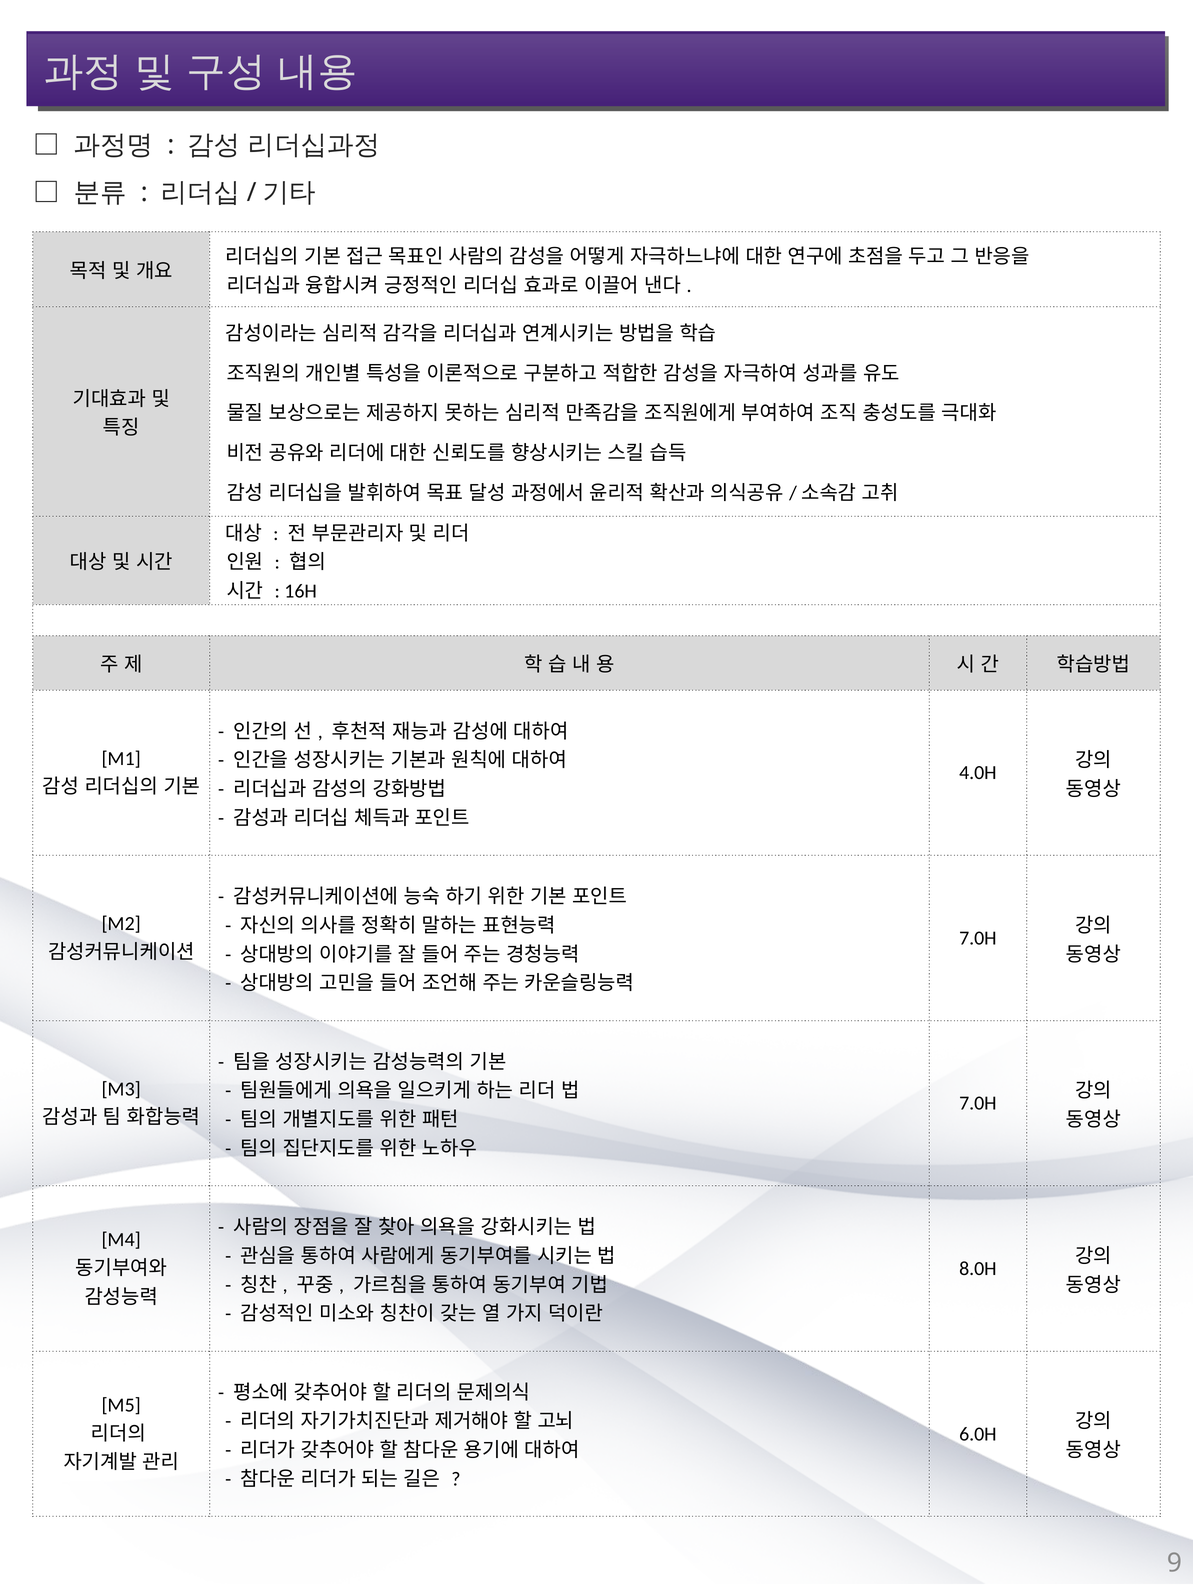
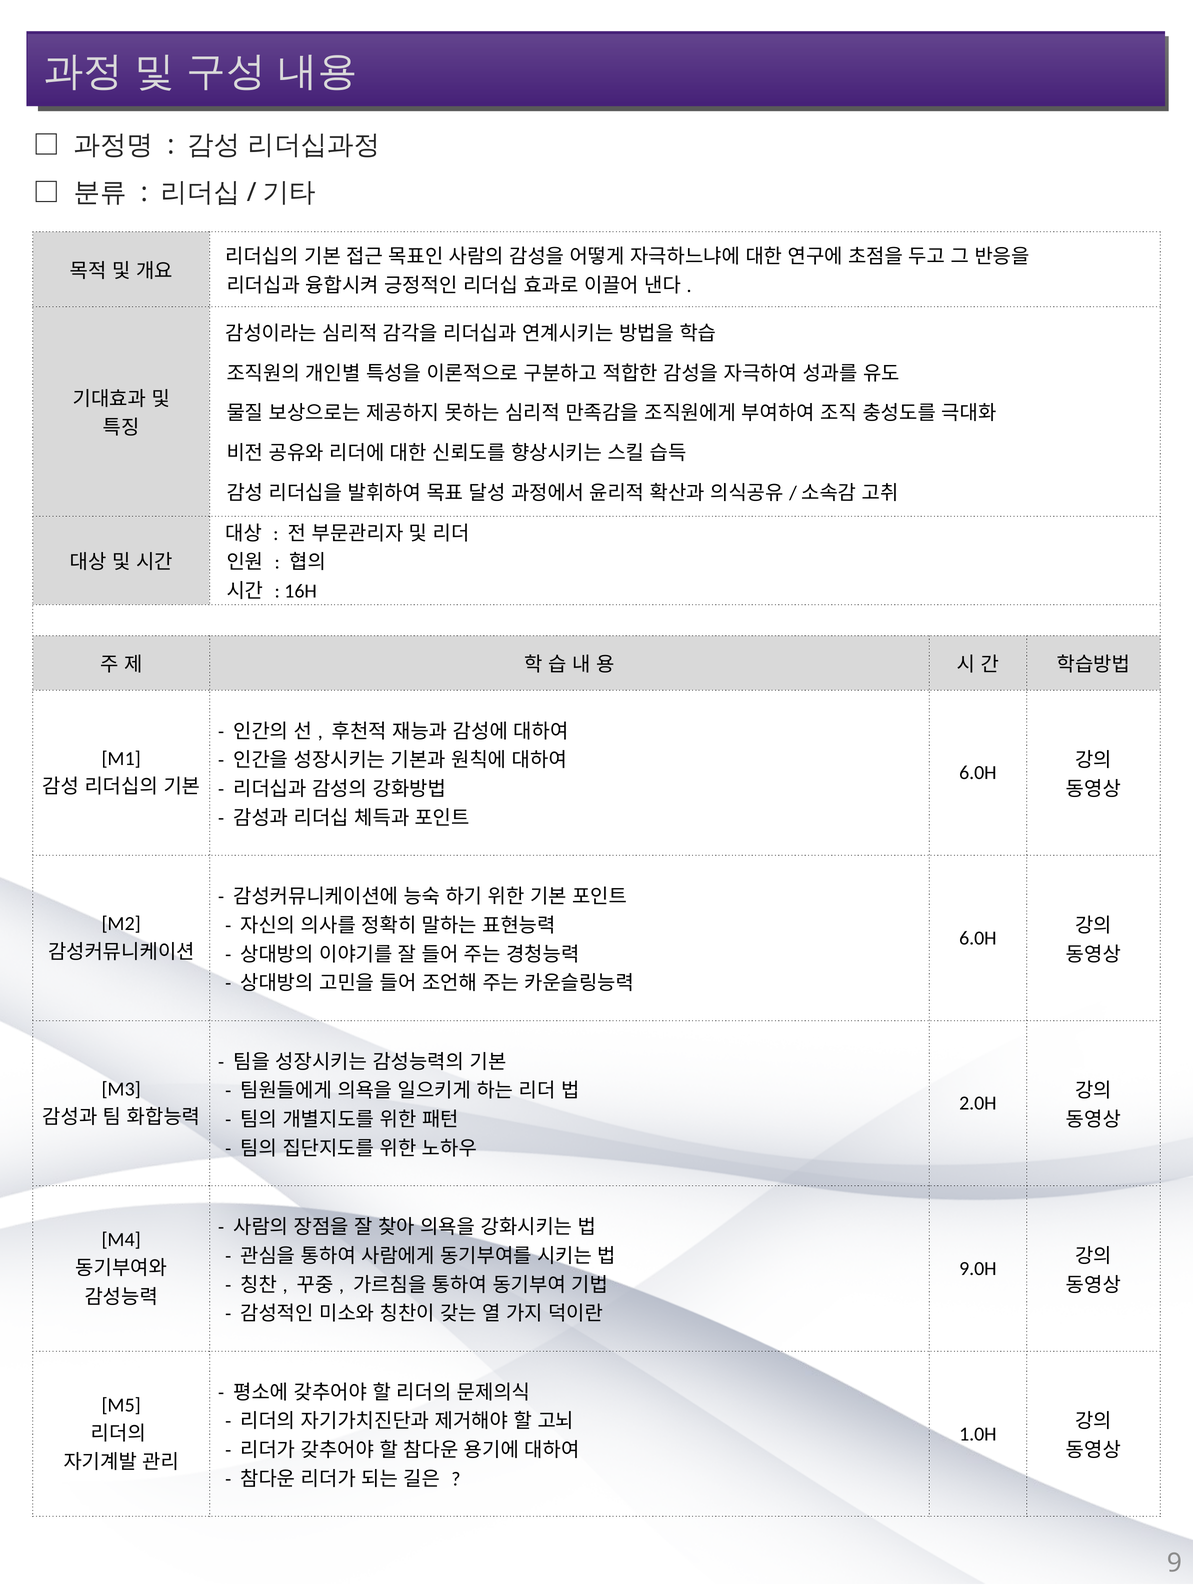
4.0H: 4.0H -> 6.0H (978, 773)
7.0H: 7.0H -> 6.0H (978, 939)
7.0H: 7.0H -> 2.0H (978, 1104)
8.0H: 8.0H -> 9.0H (978, 1269)
6.0H: 6.0H -> 1.0H (978, 1435)
